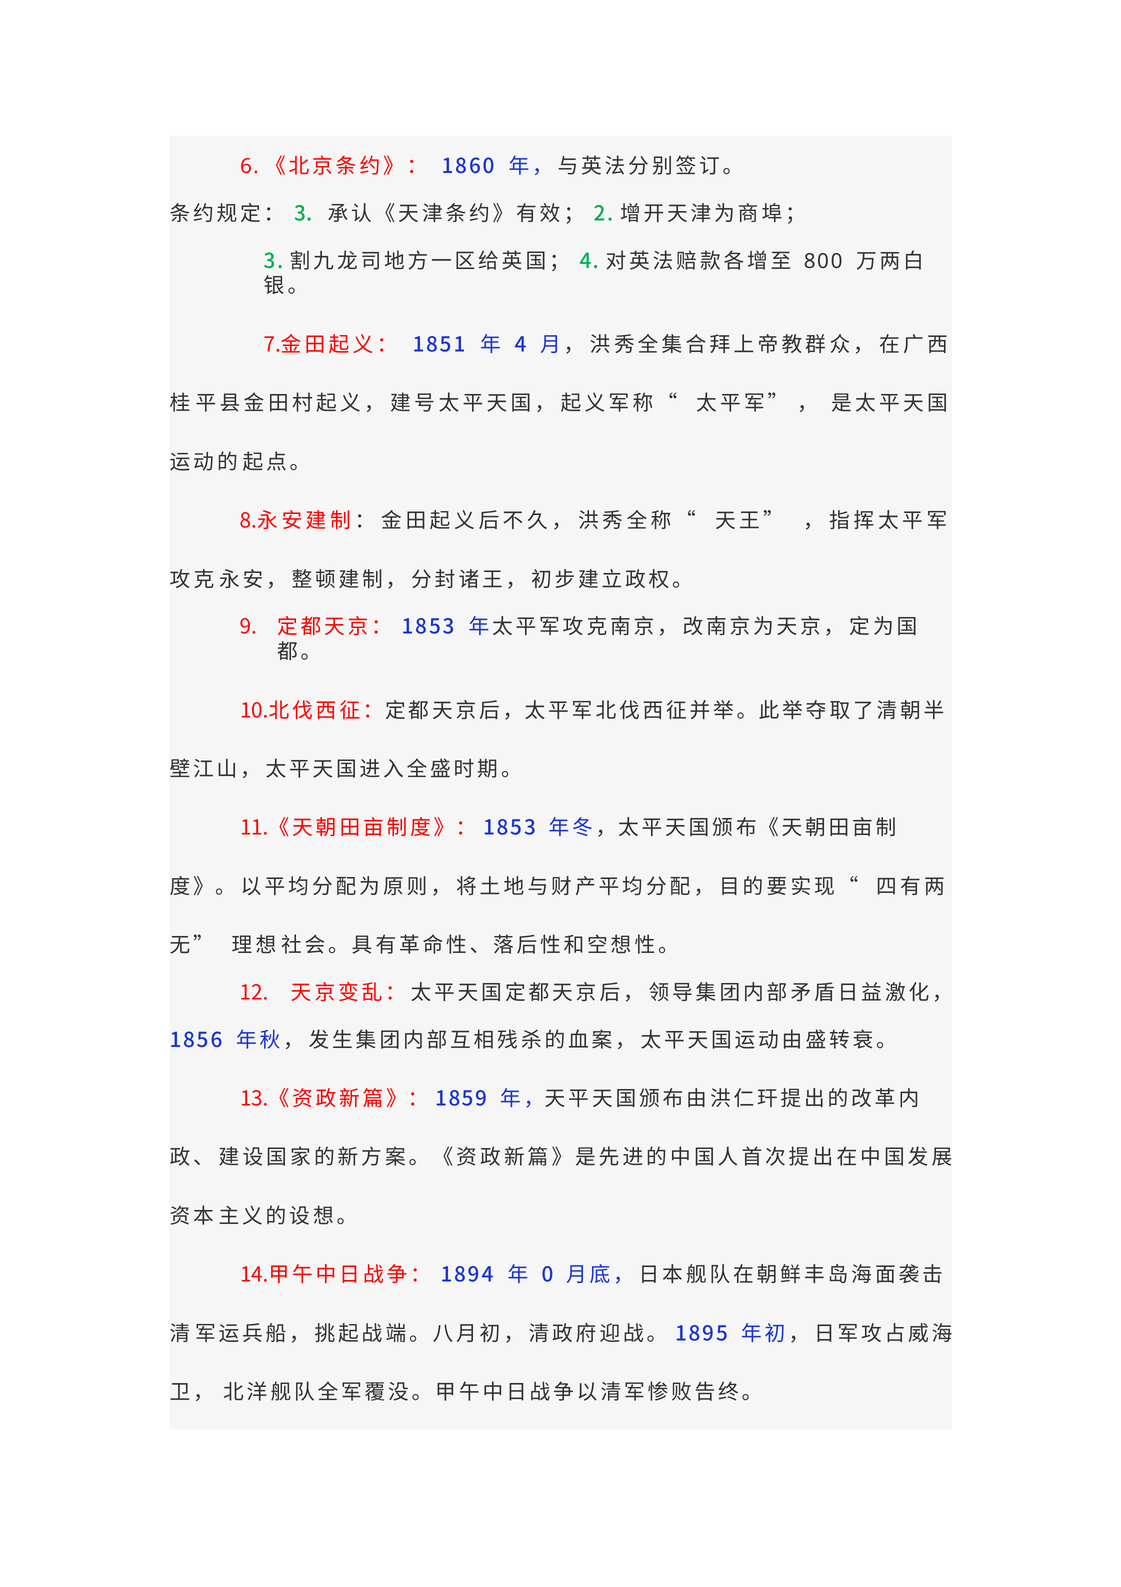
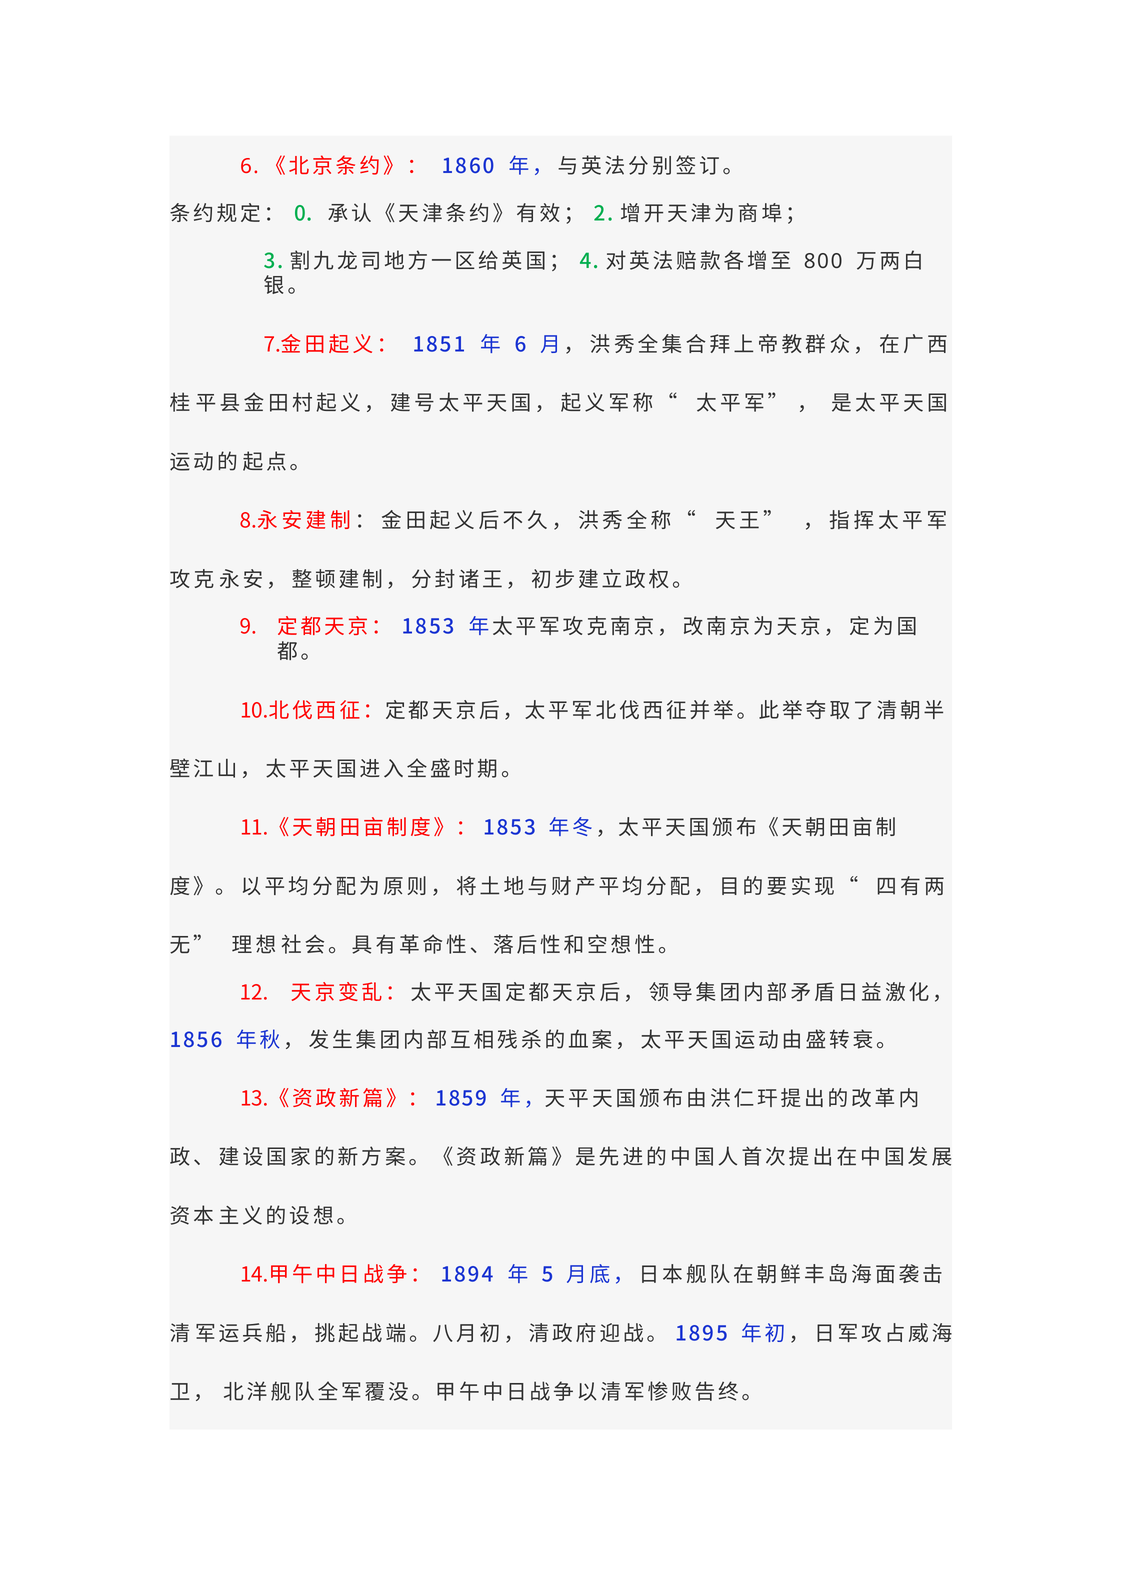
3: 3 -> 0 (304, 214)
4: 4 -> 6 (521, 345)
0: 0 -> 5 (547, 1275)
